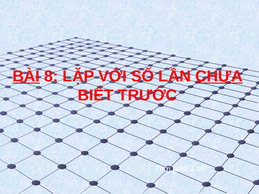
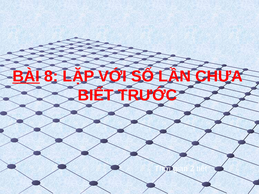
CHƯA underline: present -> none (219, 76)
